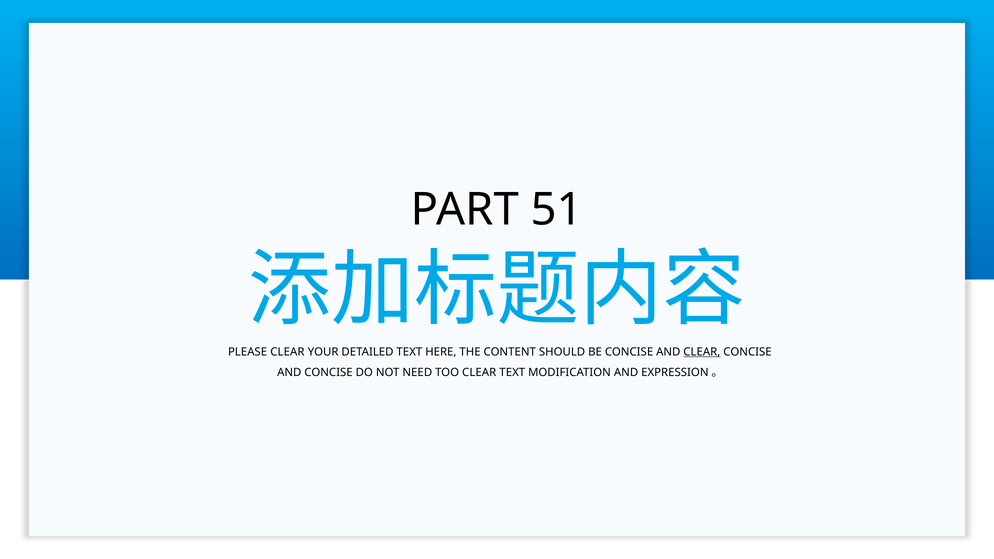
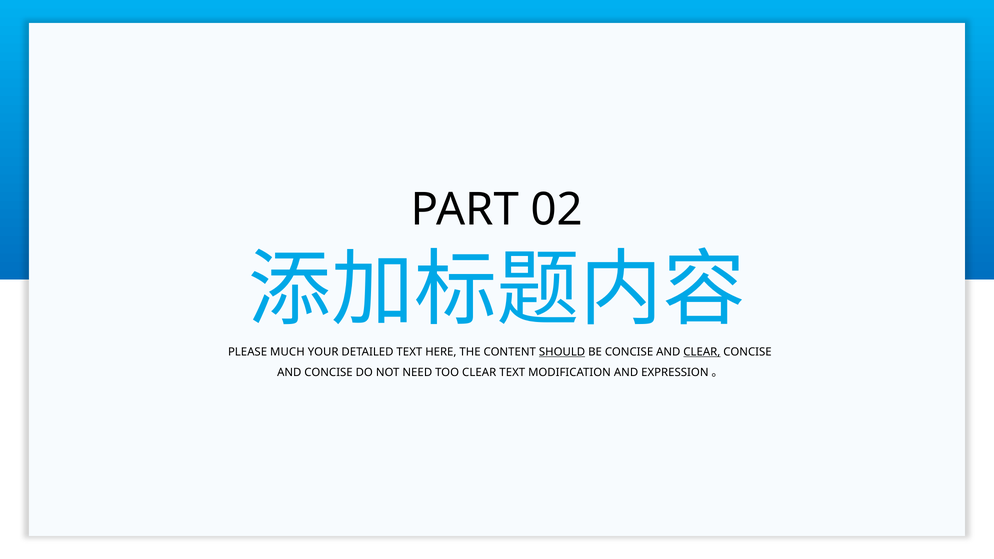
51: 51 -> 02 (557, 210)
PLEASE CLEAR: CLEAR -> MUCH (287, 352)
SHOULD underline: none -> present (562, 352)
